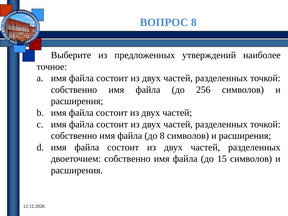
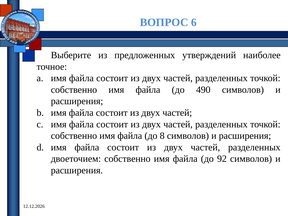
ВОПРОС 8: 8 -> 6 (194, 22)
256: 256 -> 490 (203, 90)
15: 15 -> 92 (222, 159)
